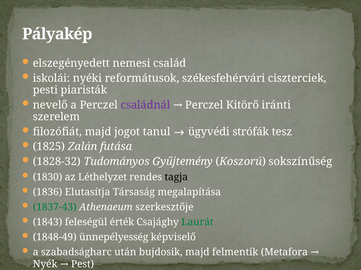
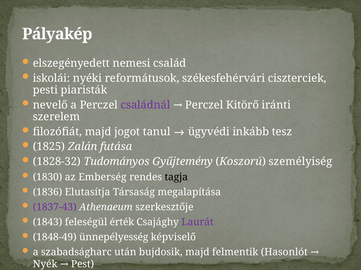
strófák: strófák -> inkább (251, 132)
sokszínűség: sokszínűség -> személyiség (300, 162)
Léthelyzet: Léthelyzet -> Emberség (102, 178)
1837-43 colour: green -> purple (55, 208)
Laurát colour: green -> purple (197, 223)
Metafora: Metafora -> Hasonlót (284, 253)
